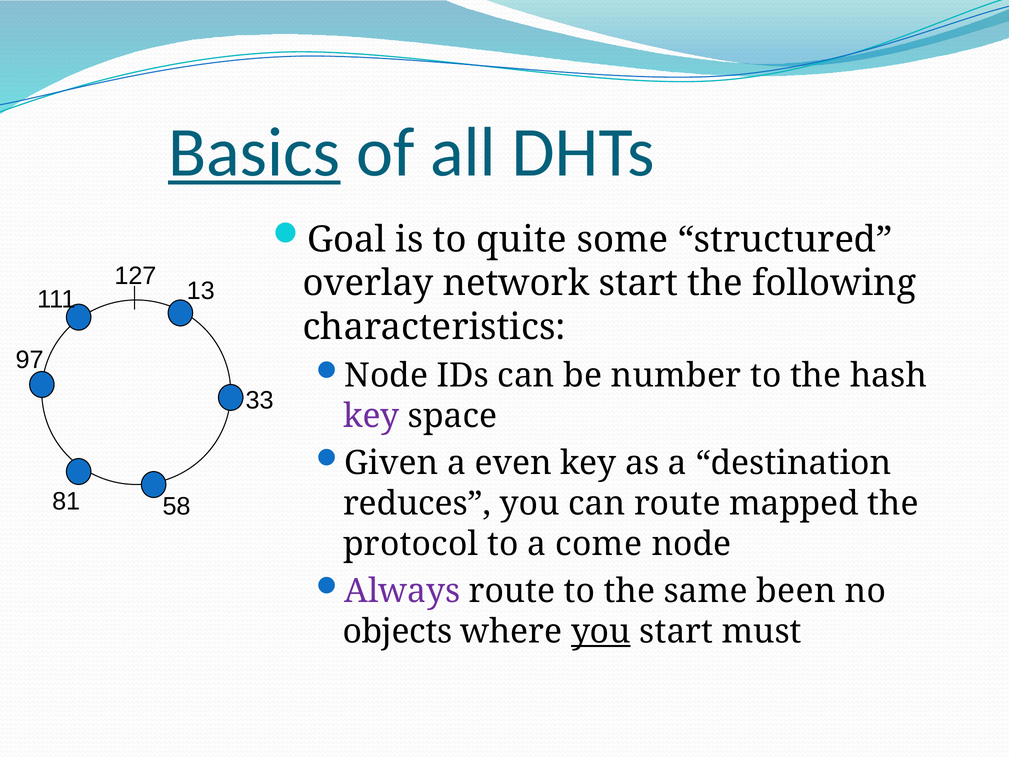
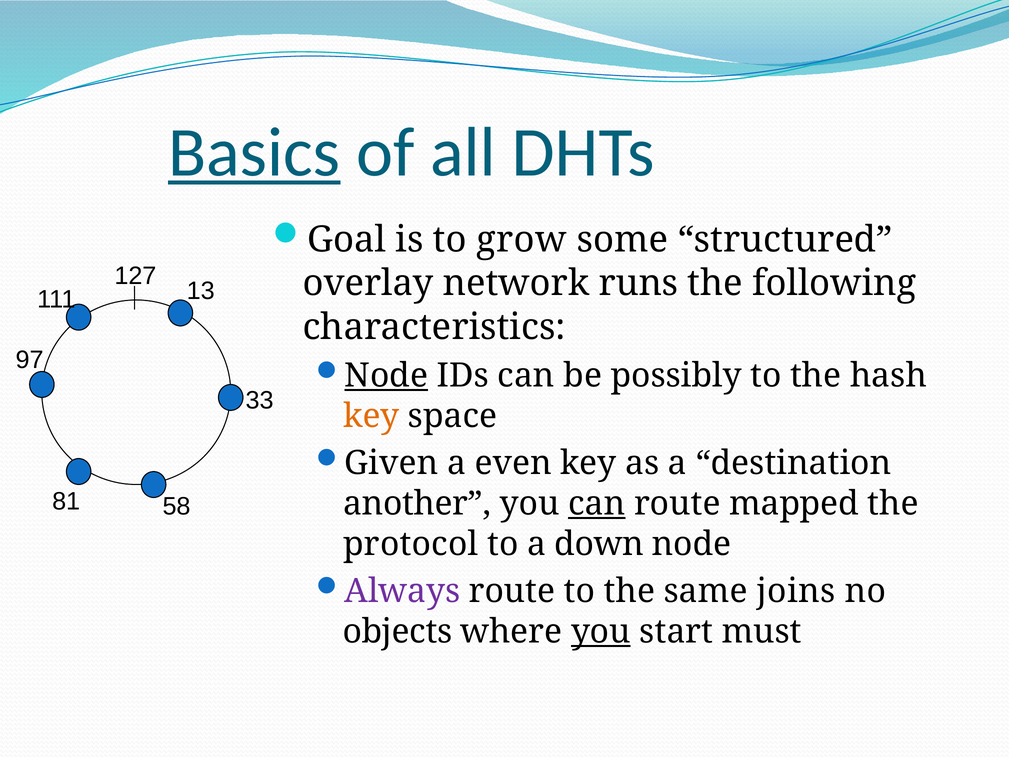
quite: quite -> grow (521, 240)
network start: start -> runs (638, 283)
Node underline: none -> present (386, 376)
number: number -> possibly (676, 376)
key colour: purple -> orange (371, 416)
reduces: reduces -> another (417, 503)
can underline: none -> present (597, 503)
come: come -> down (599, 544)
been: been -> joins (796, 591)
